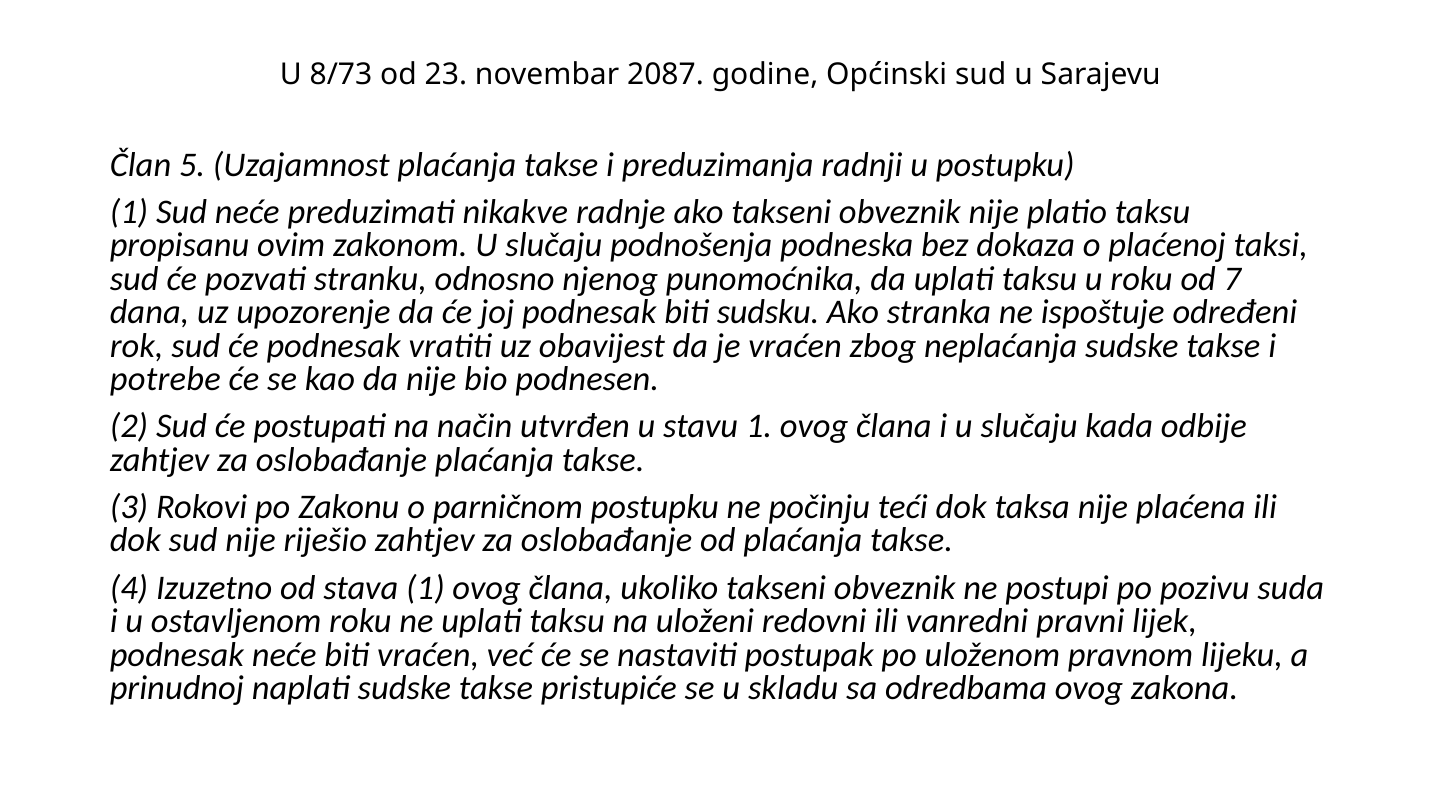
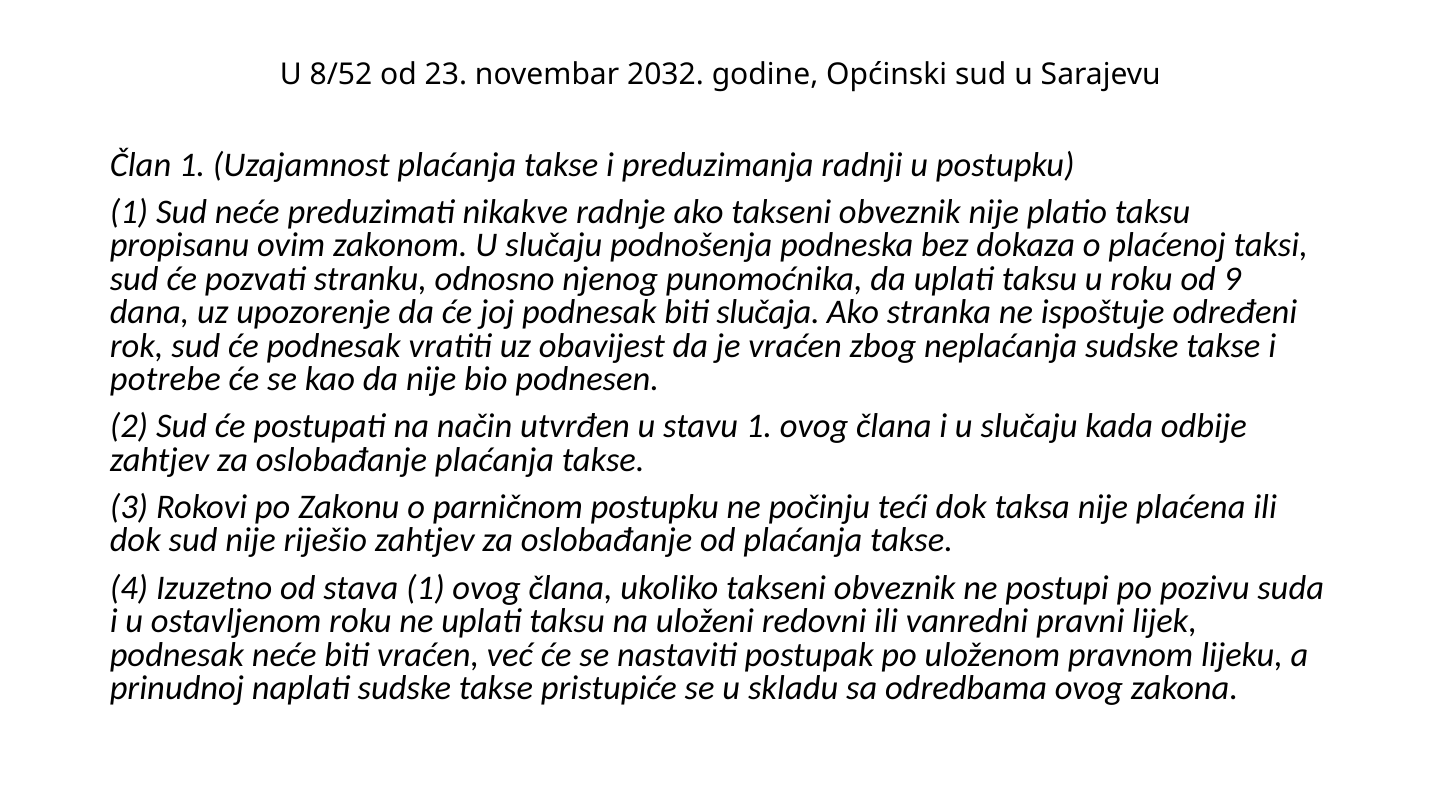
8/73: 8/73 -> 8/52 (341, 74)
2087: 2087 -> 2032 (665, 74)
Član 5: 5 -> 1 (192, 165)
7: 7 -> 9 (1232, 279)
sudsku: sudsku -> slučaja (768, 312)
